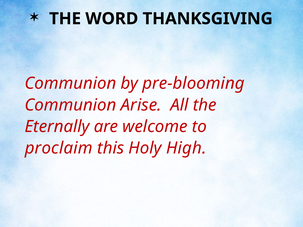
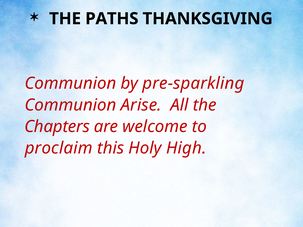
WORD: WORD -> PATHS (112, 19)
pre-blooming: pre-blooming -> pre-sparkling (193, 83)
Eternally: Eternally -> Chapters (57, 127)
